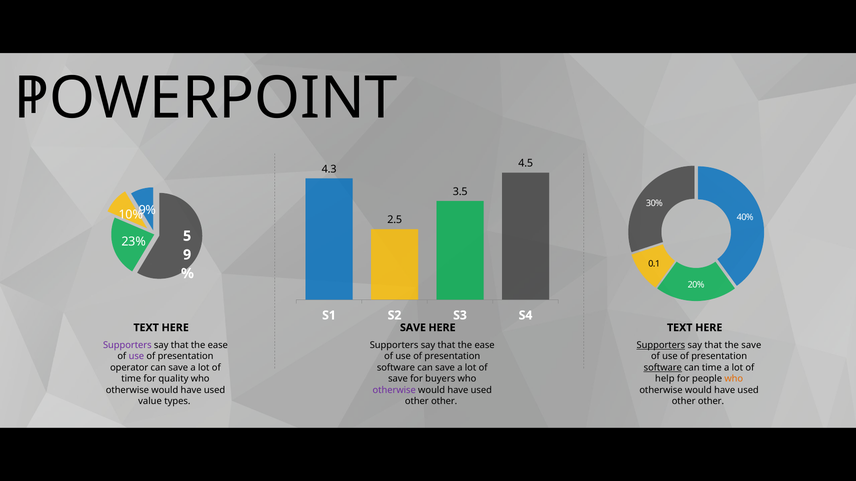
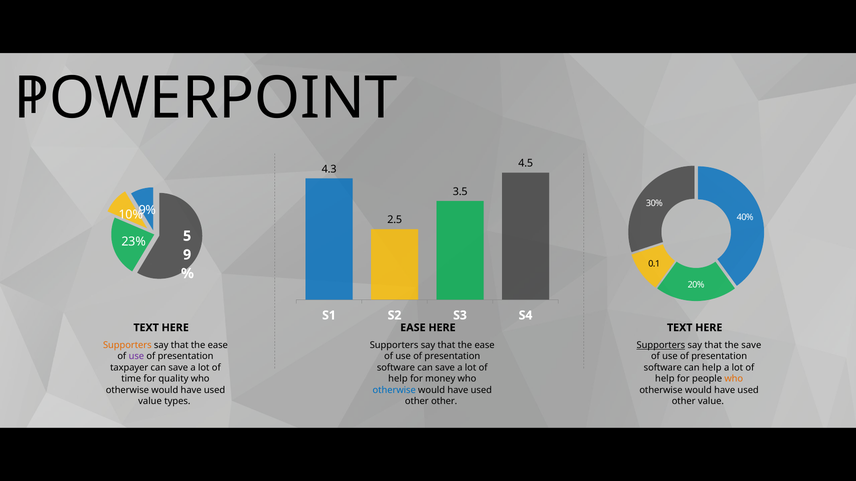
SAVE: SAVE -> EASE (413, 328)
Supporters colour: purple -> orange (127, 346)
operator: operator -> taxpayer (129, 368)
software underline: present -> none (663, 368)
can time: time -> help (712, 368)
save: save -> help (398, 379)
buyers: buyers -> money (440, 379)
otherwise colour: purple -> blue (394, 390)
other: other -> value (711, 402)
